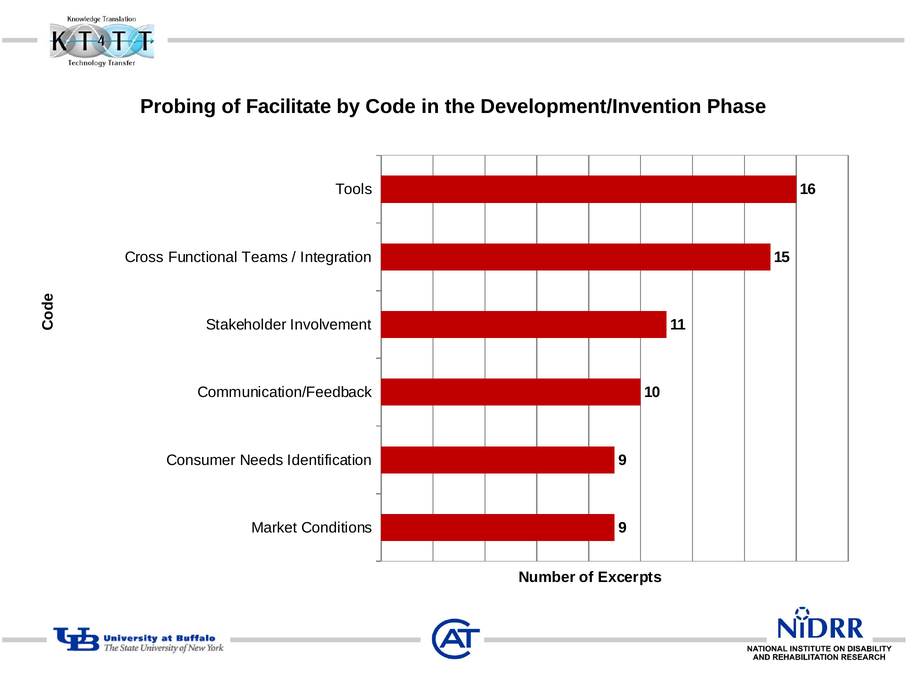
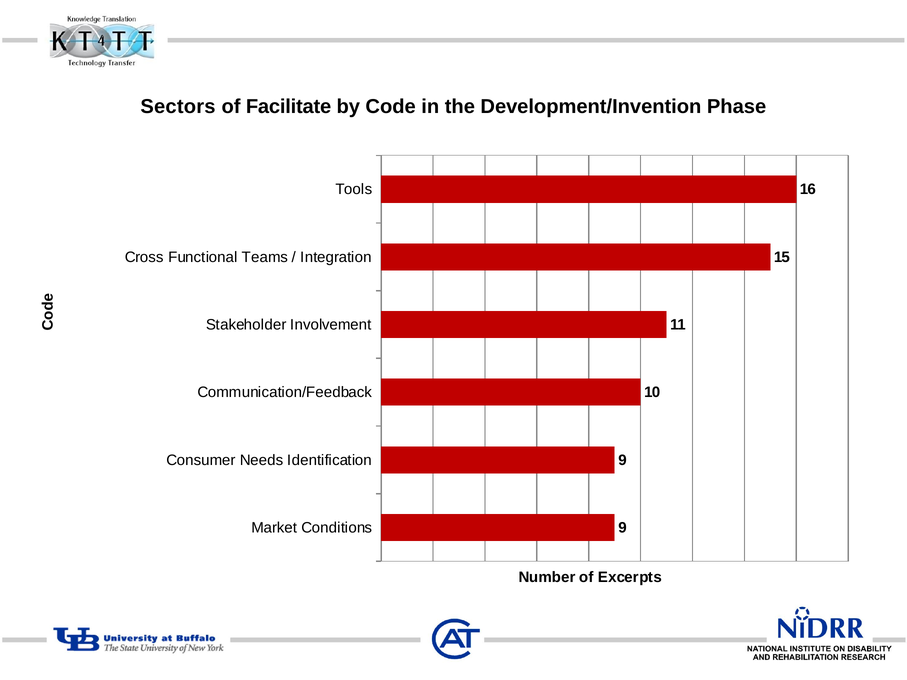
Probing: Probing -> Sectors (178, 106)
